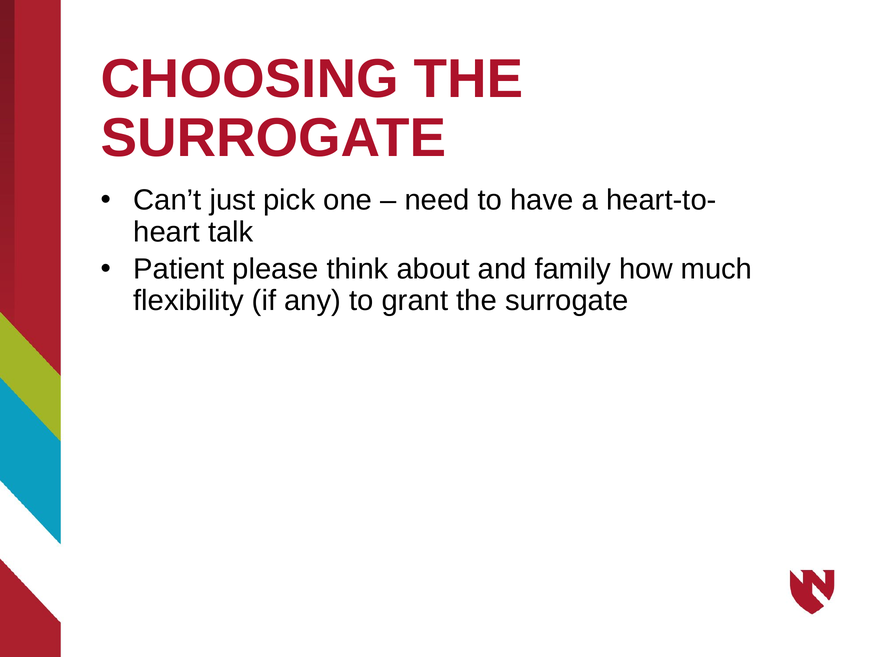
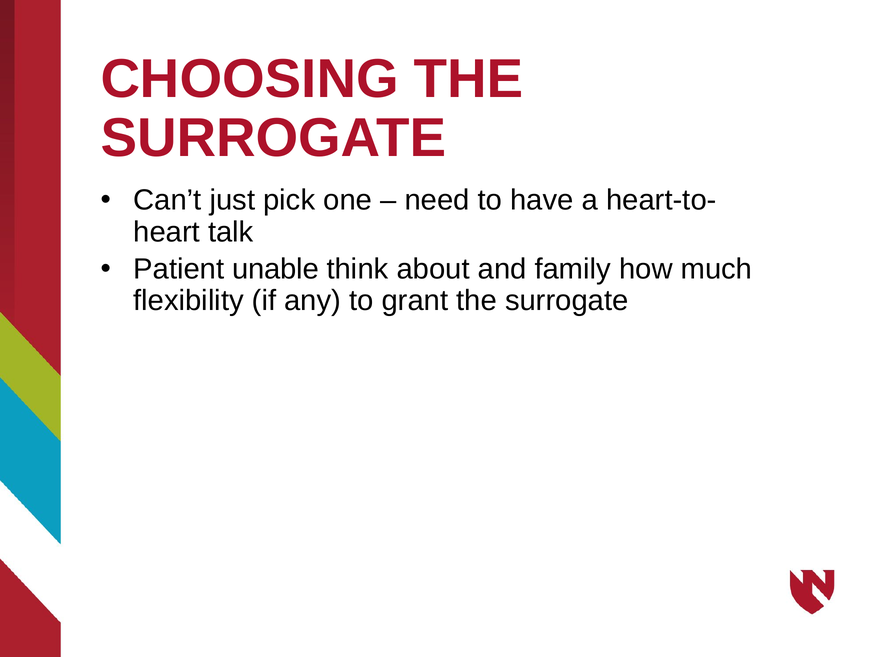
please: please -> unable (276, 270)
